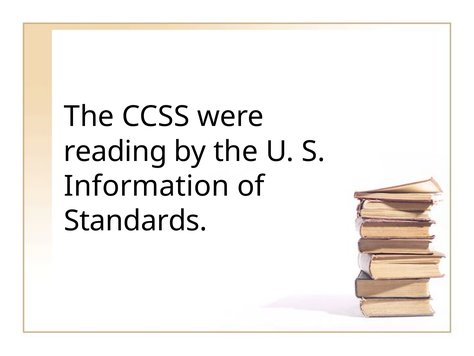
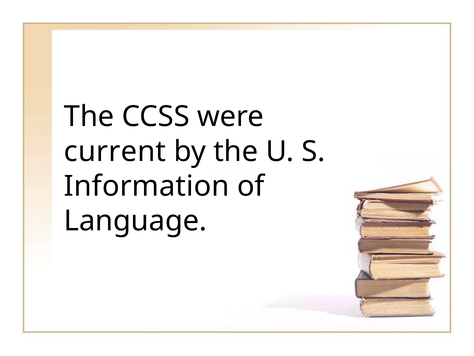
reading: reading -> current (115, 151)
Standards: Standards -> Language (135, 221)
